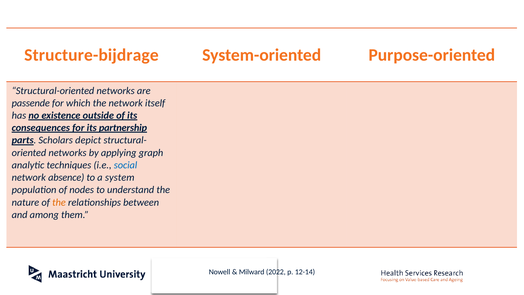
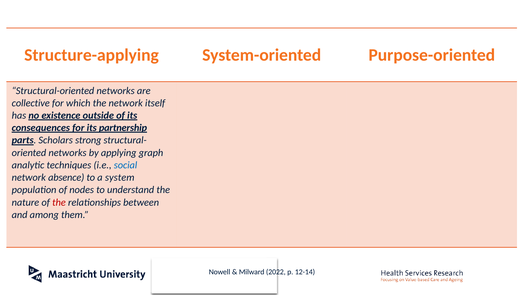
Structure-bijdrage: Structure-bijdrage -> Structure-applying (92, 55)
passende: passende -> collective (31, 103)
depict: depict -> strong (88, 140)
the colour: orange -> red (59, 202)
